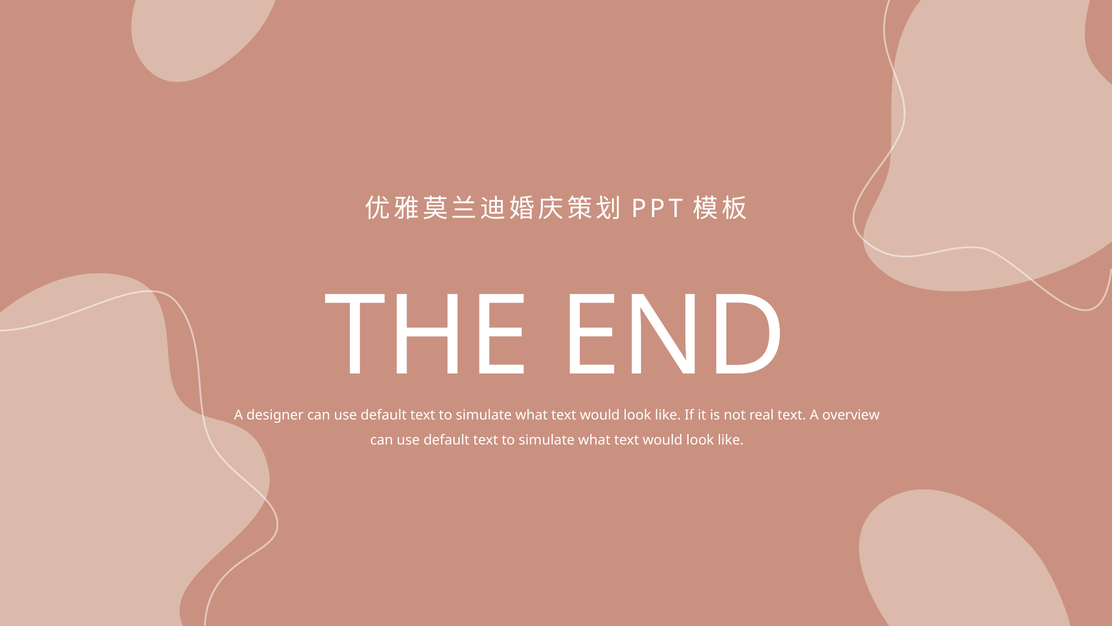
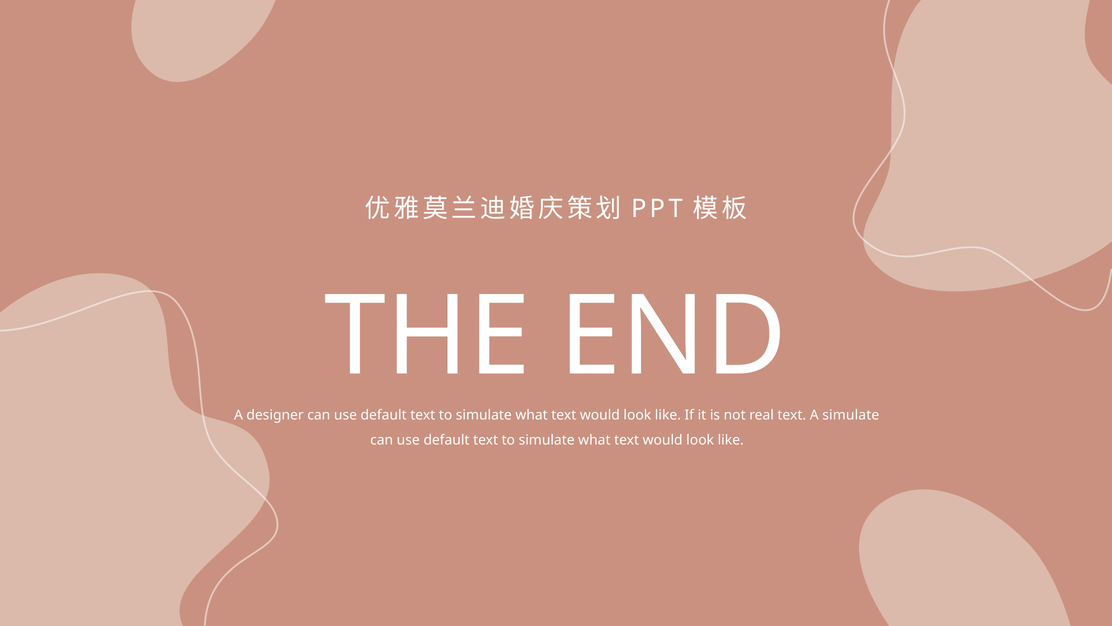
A overview: overview -> simulate (851, 415)
